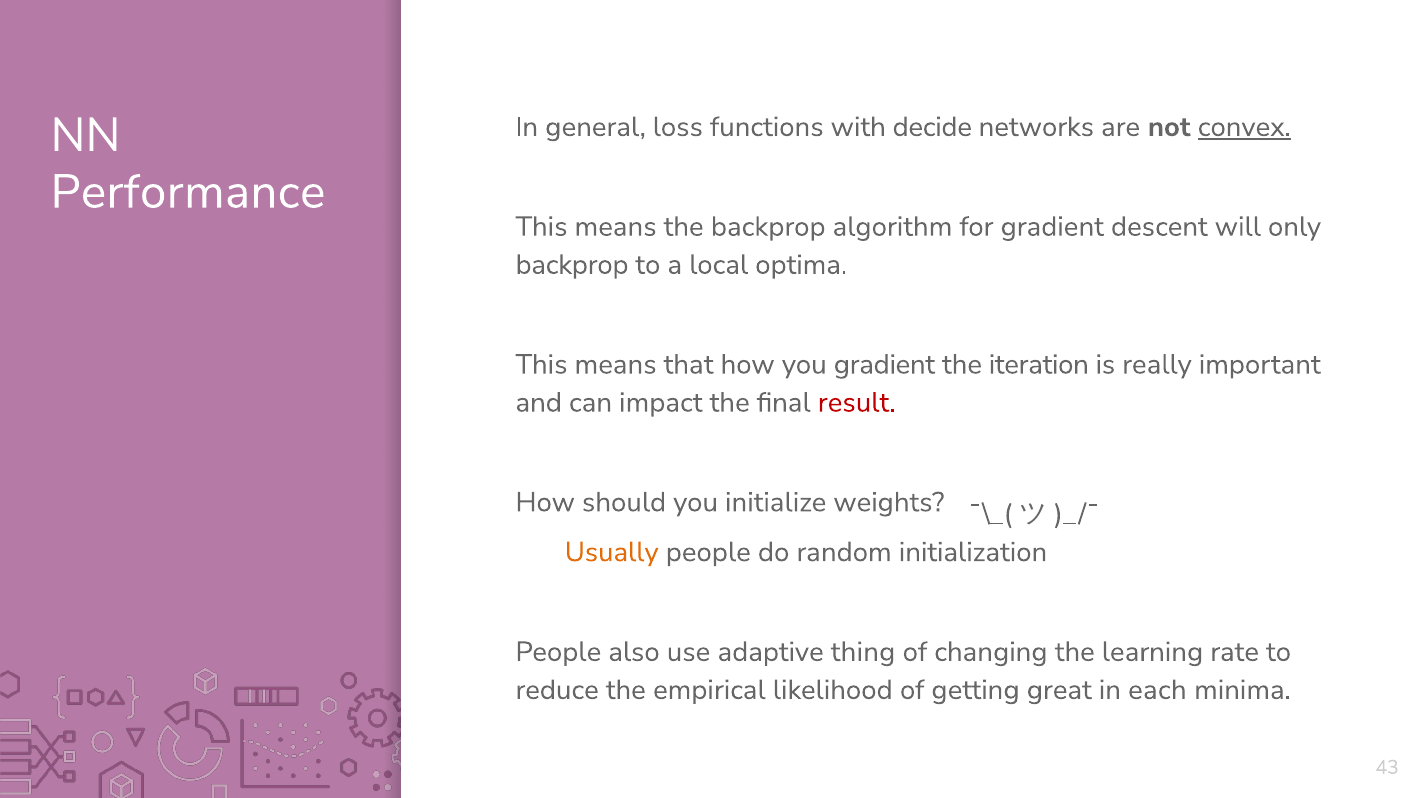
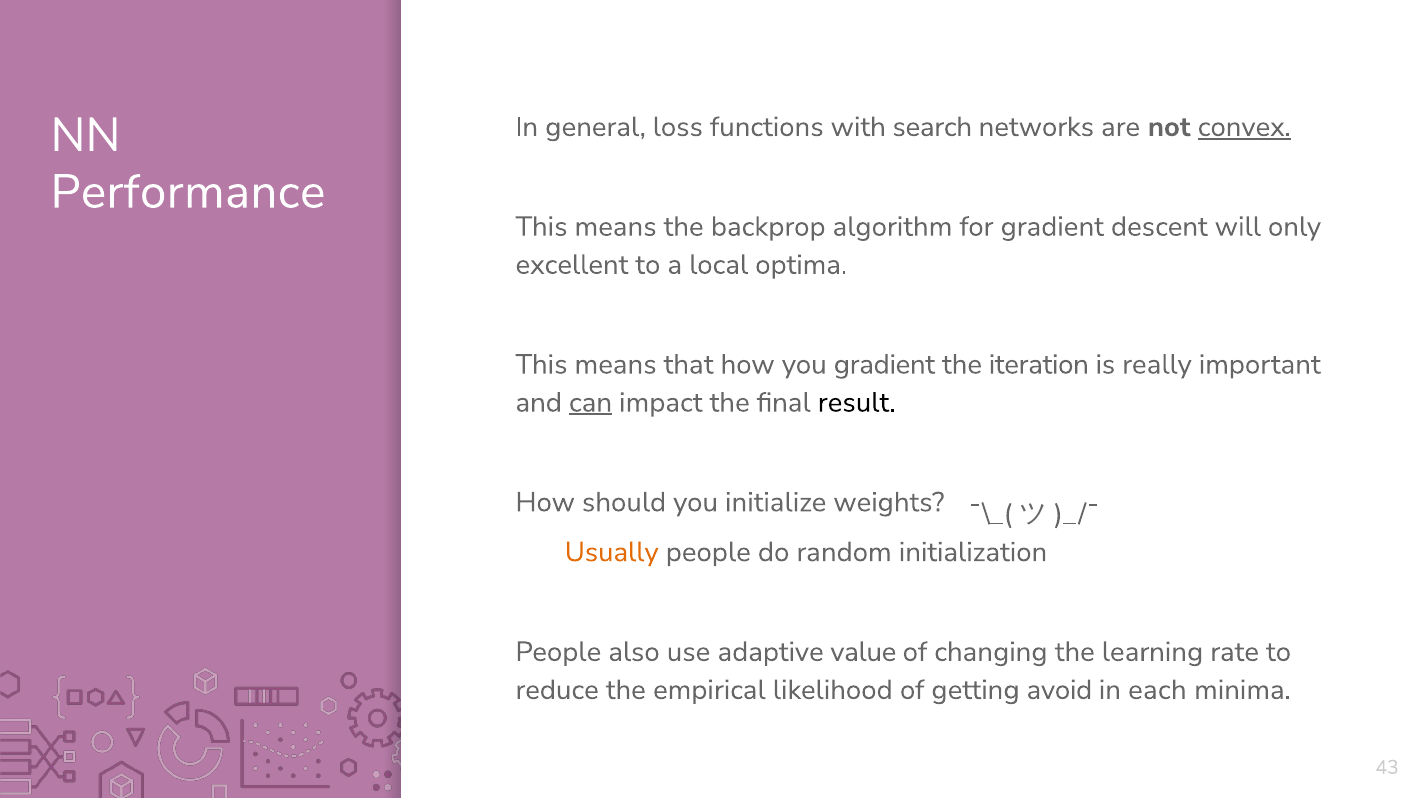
decide: decide -> search (932, 127)
backprop: backprop -> excellent (572, 265)
can underline: none -> present (590, 403)
result colour: red -> black (857, 403)
thing: thing -> value (863, 652)
great: great -> avoid (1059, 690)
